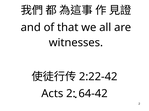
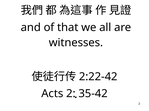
64-42: 64-42 -> 35-42 (93, 94)
